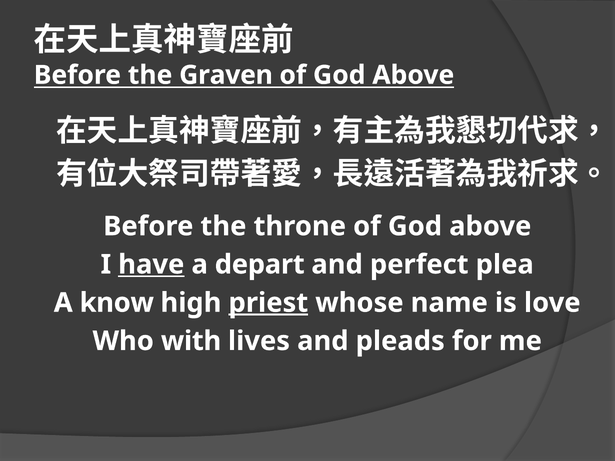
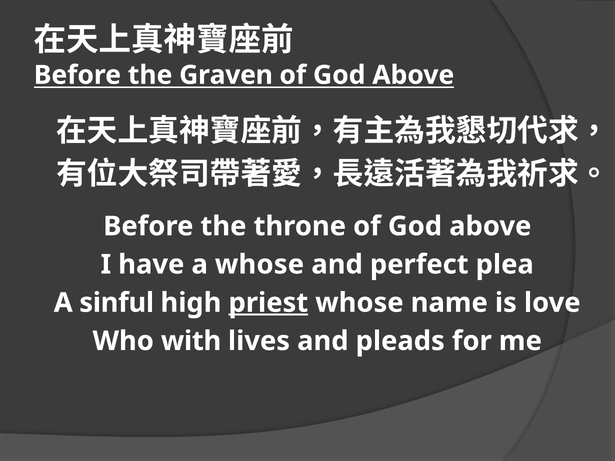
have underline: present -> none (151, 265)
a depart: depart -> whose (259, 265)
know: know -> sinful (117, 303)
